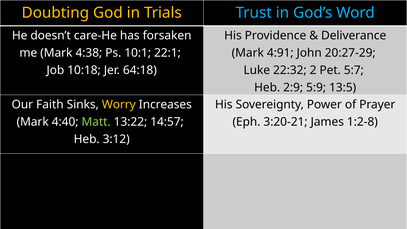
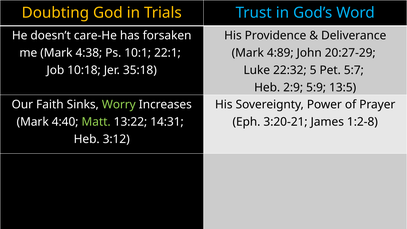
4:91: 4:91 -> 4:89 (280, 53)
64:18: 64:18 -> 35:18 (140, 70)
2: 2 -> 5 (313, 70)
Worry colour: yellow -> light green (119, 105)
14:57: 14:57 -> 14:31 (167, 122)
